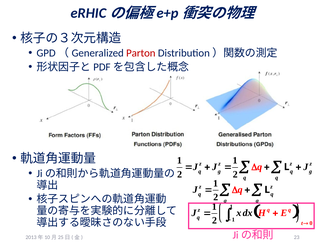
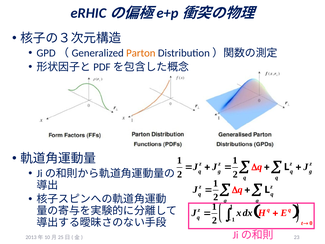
Parton colour: red -> orange (141, 53)
